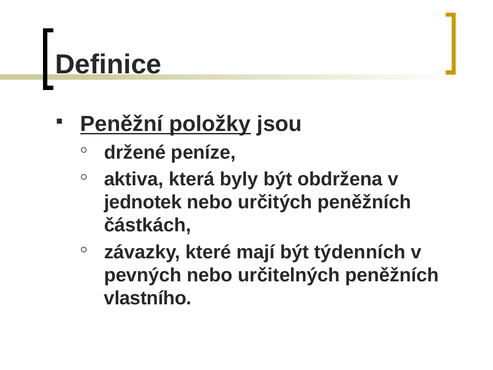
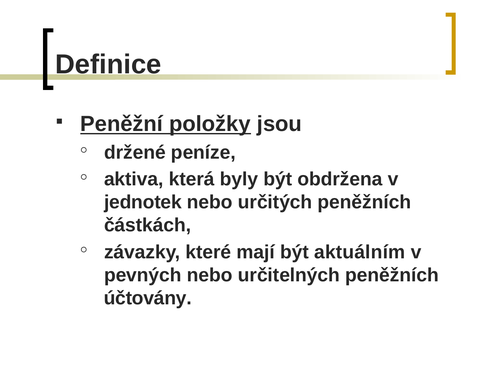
týdenních: týdenních -> aktuálním (360, 252)
vlastního: vlastního -> účtovány (148, 298)
